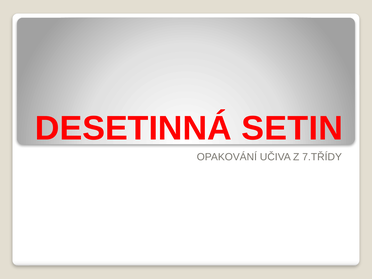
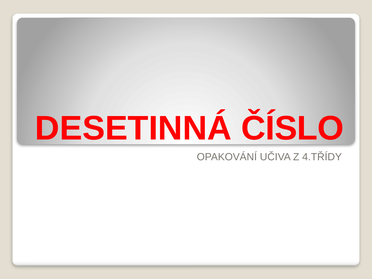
SETIN: SETIN -> ČÍSLO (293, 128)
7.TŘÍDY: 7.TŘÍDY -> 4.TŘÍDY (322, 157)
